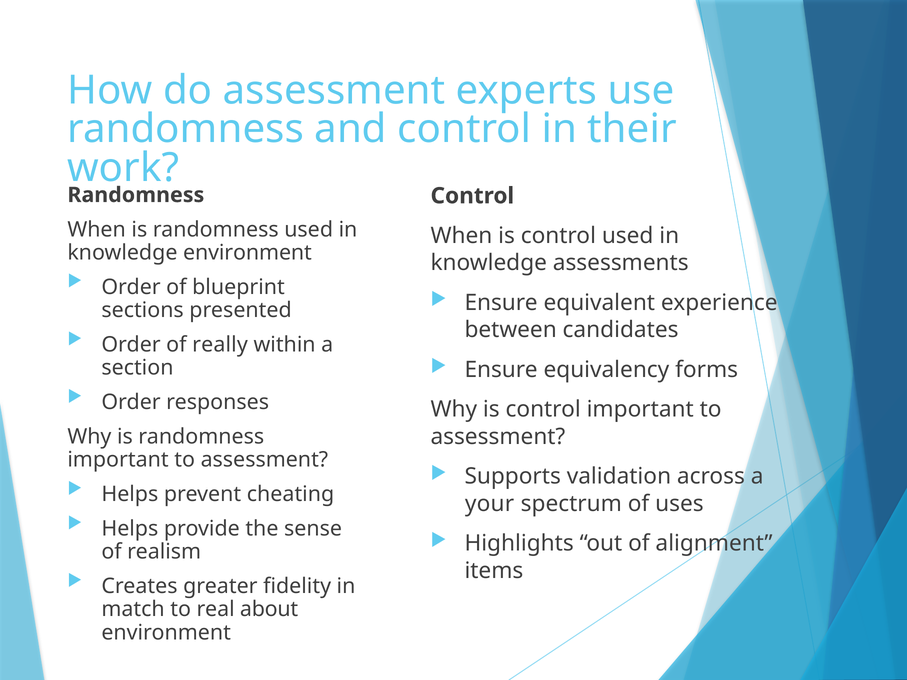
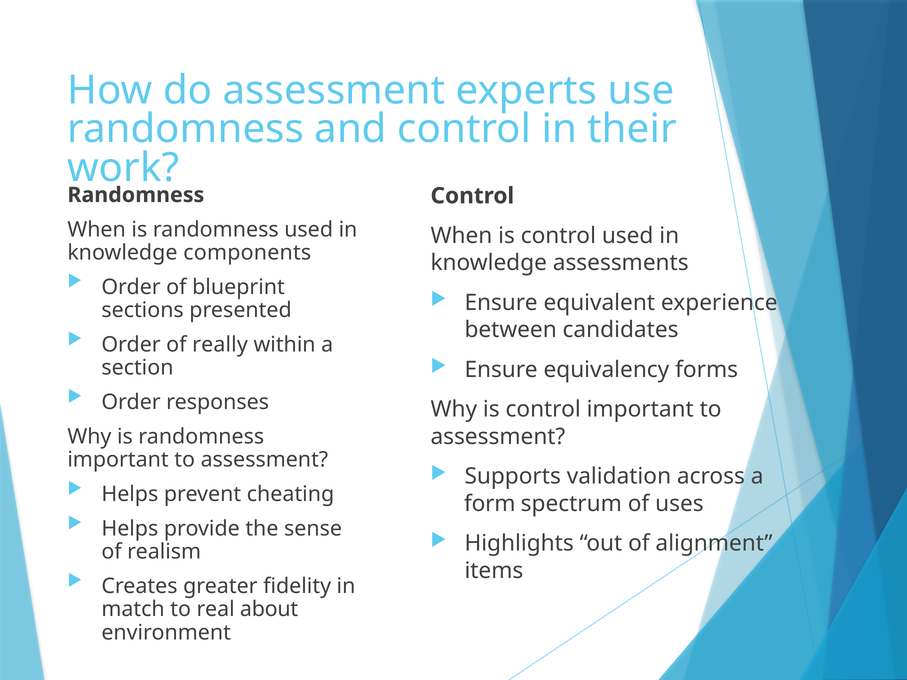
knowledge environment: environment -> components (247, 253)
your: your -> form (490, 504)
